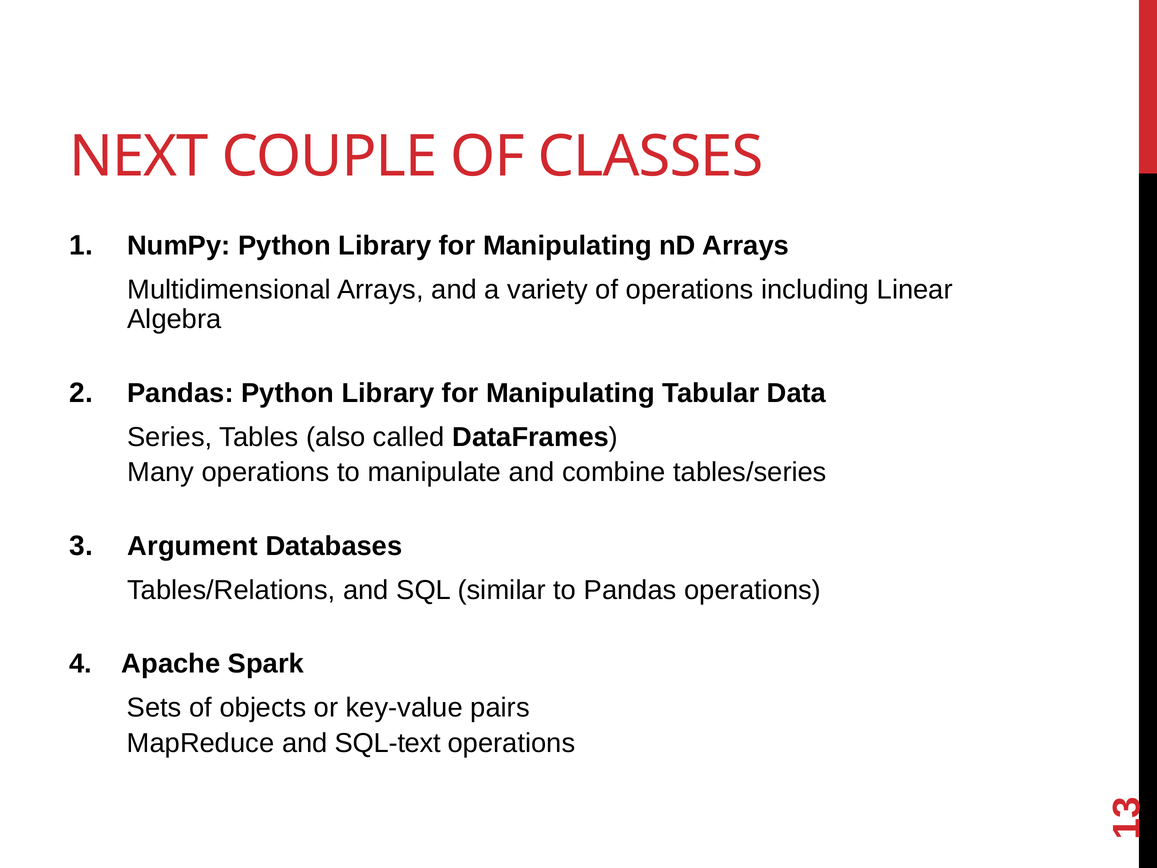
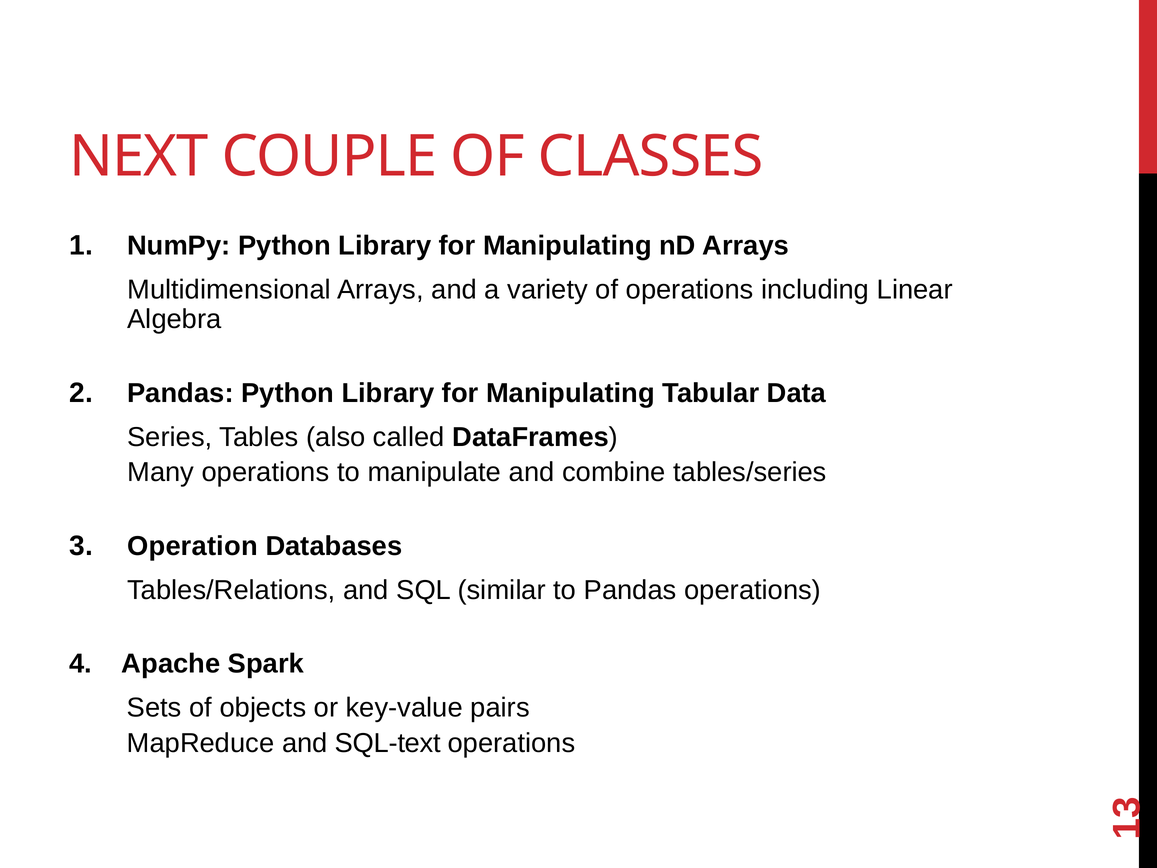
Argument: Argument -> Operation (193, 546)
